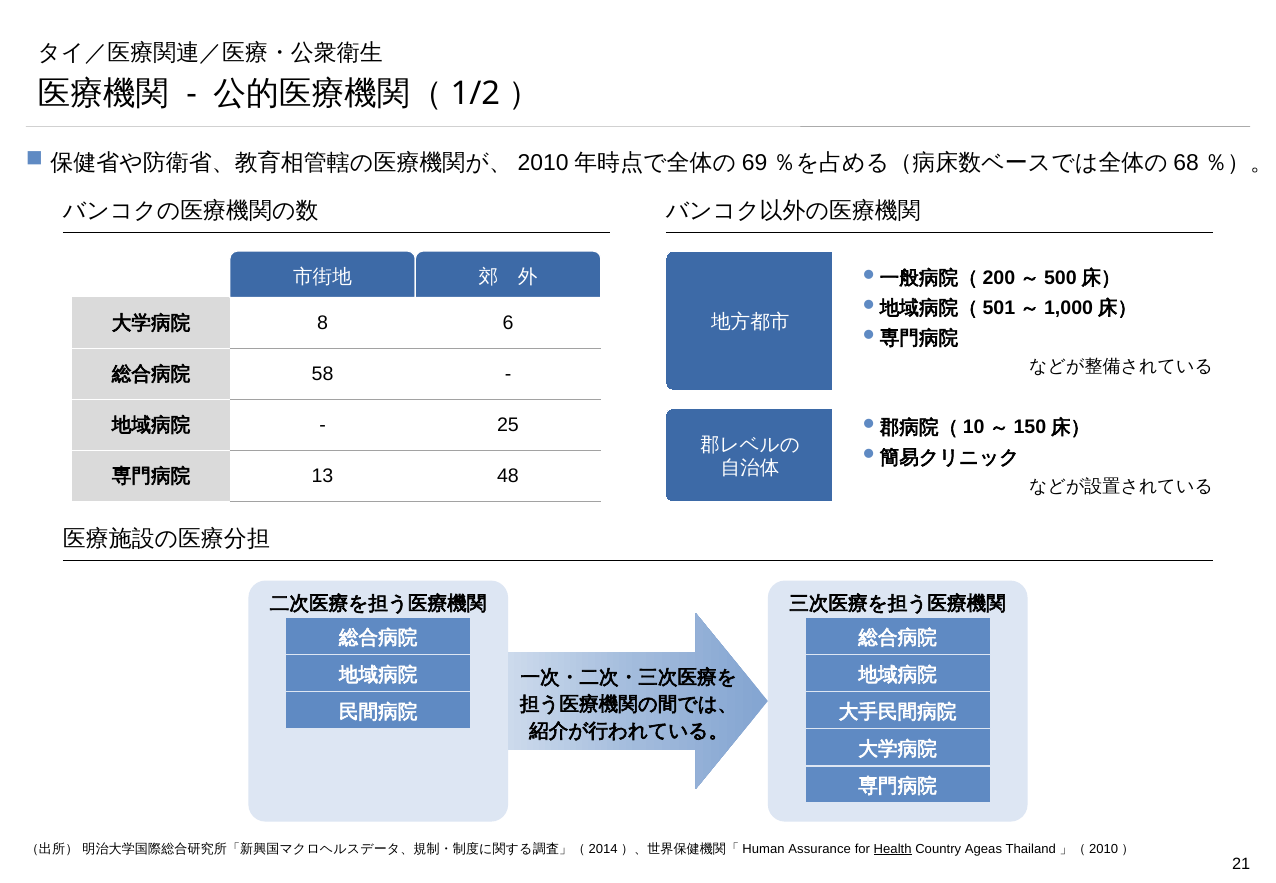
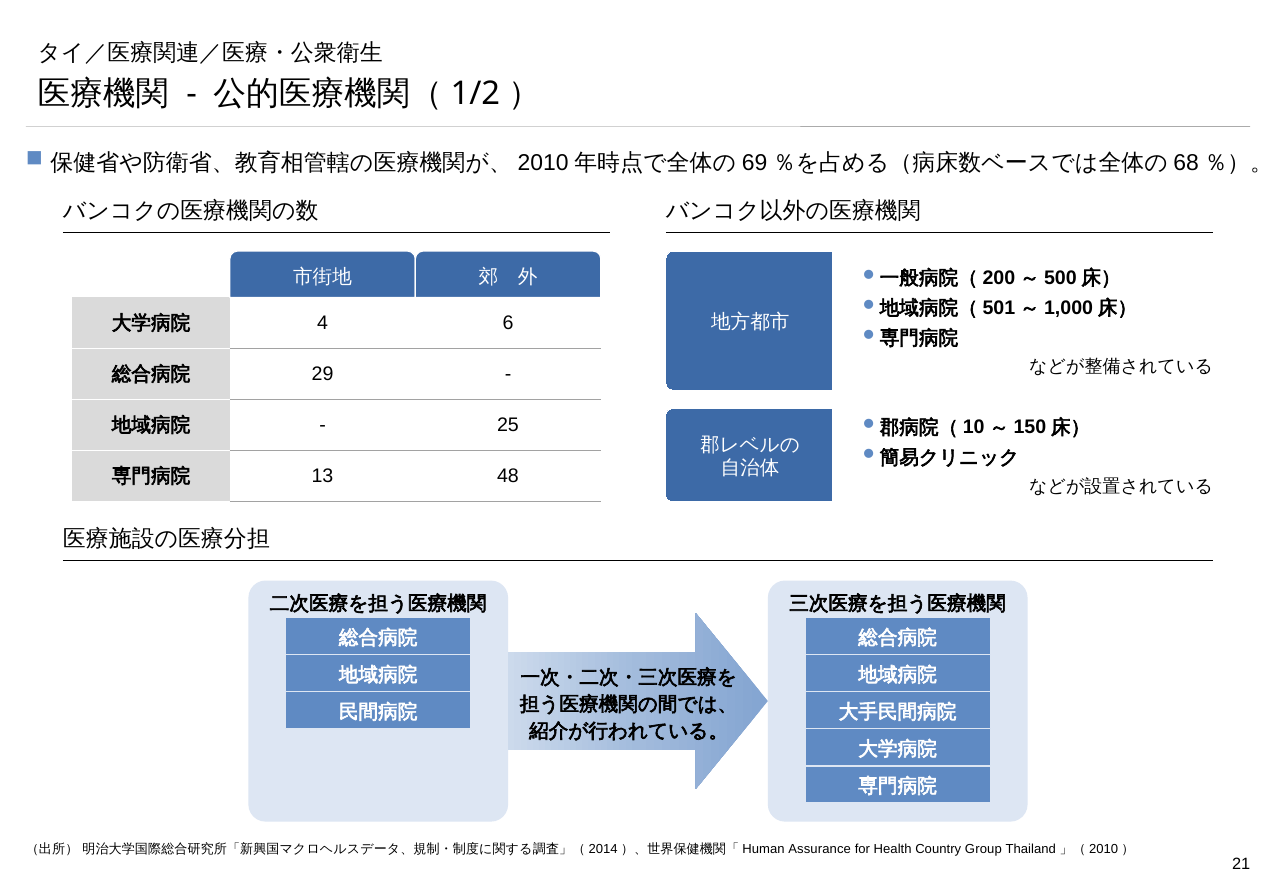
8: 8 -> 4 (323, 323)
58: 58 -> 29 (323, 374)
Health underline: present -> none (893, 849)
Ageas: Ageas -> Group (983, 849)
